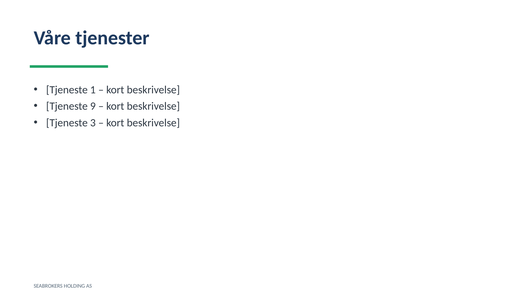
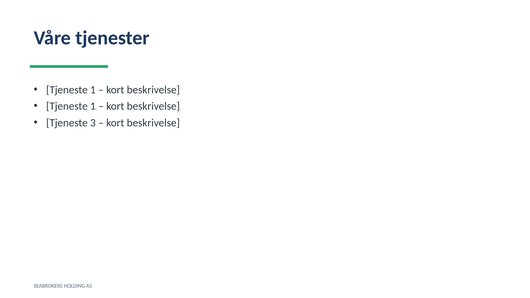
9: 9 -> 1 (93, 106)
